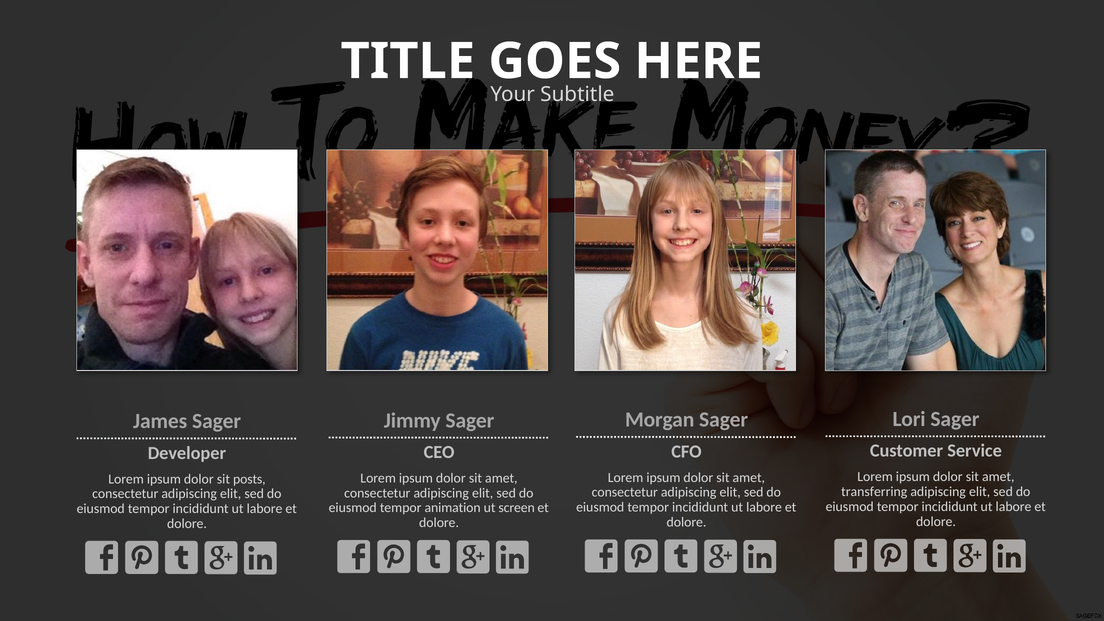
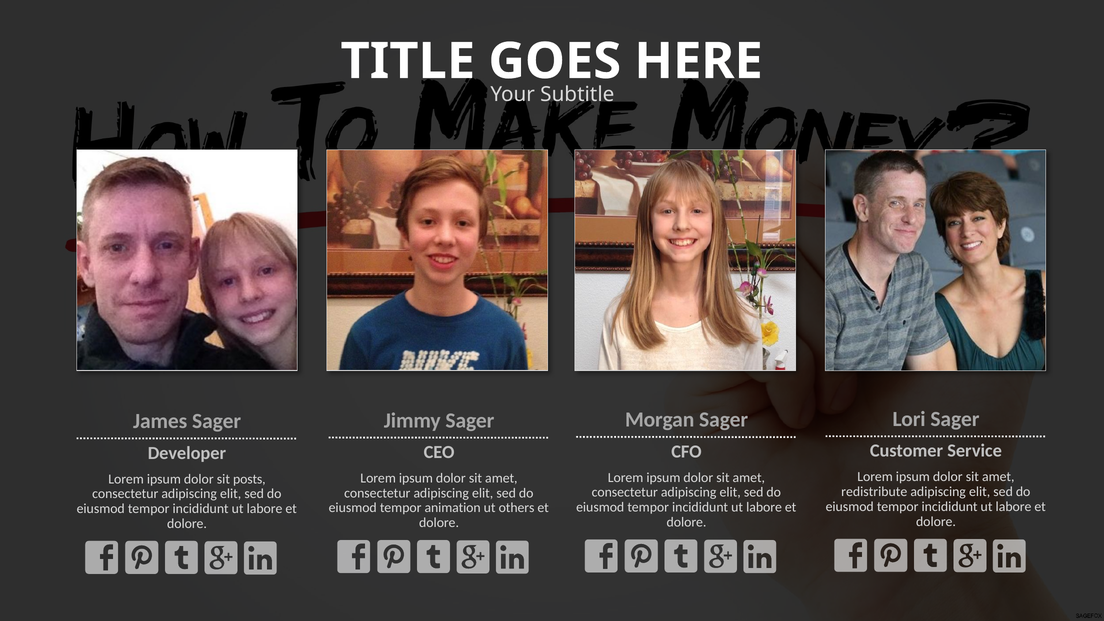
transferring: transferring -> redistribute (874, 492)
screen: screen -> others (517, 508)
